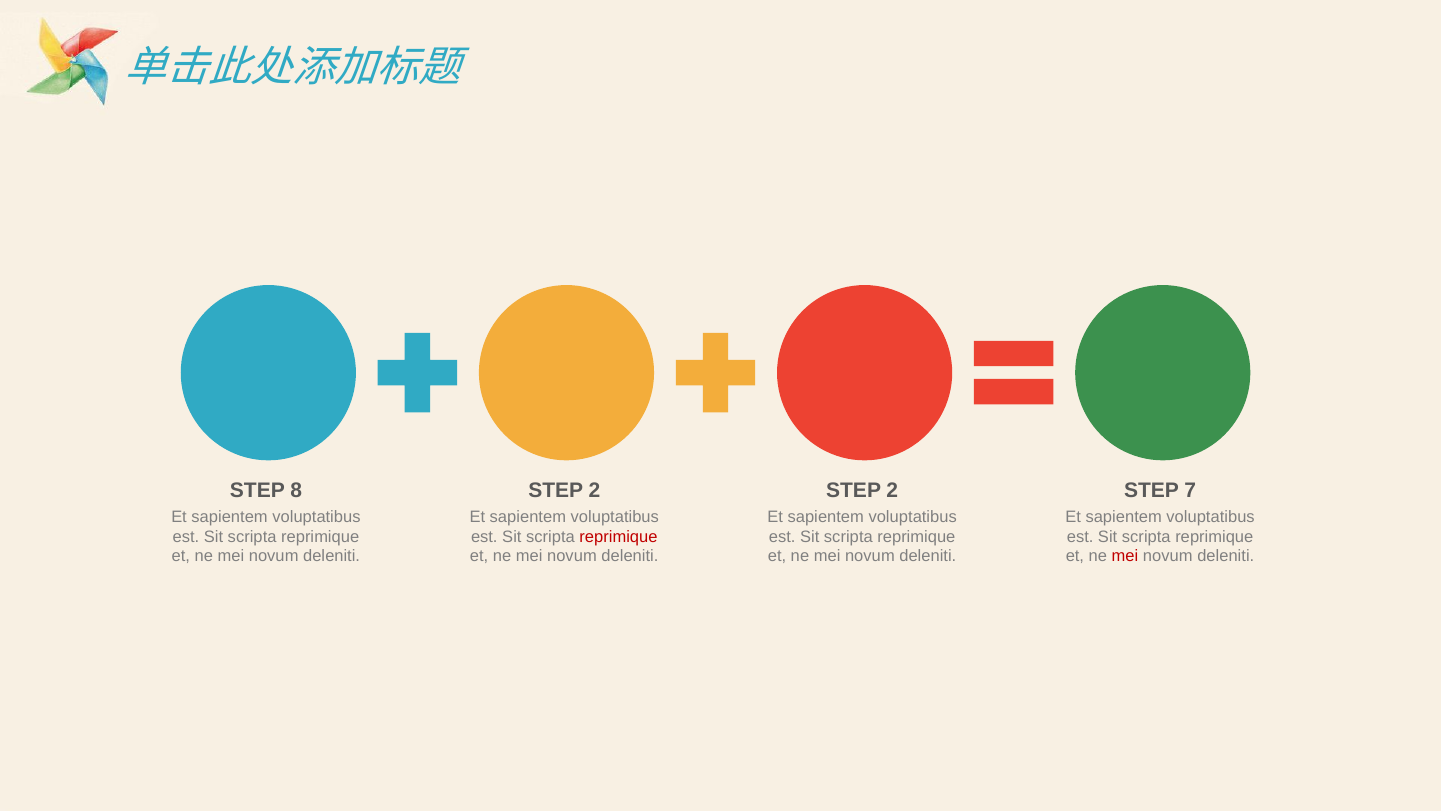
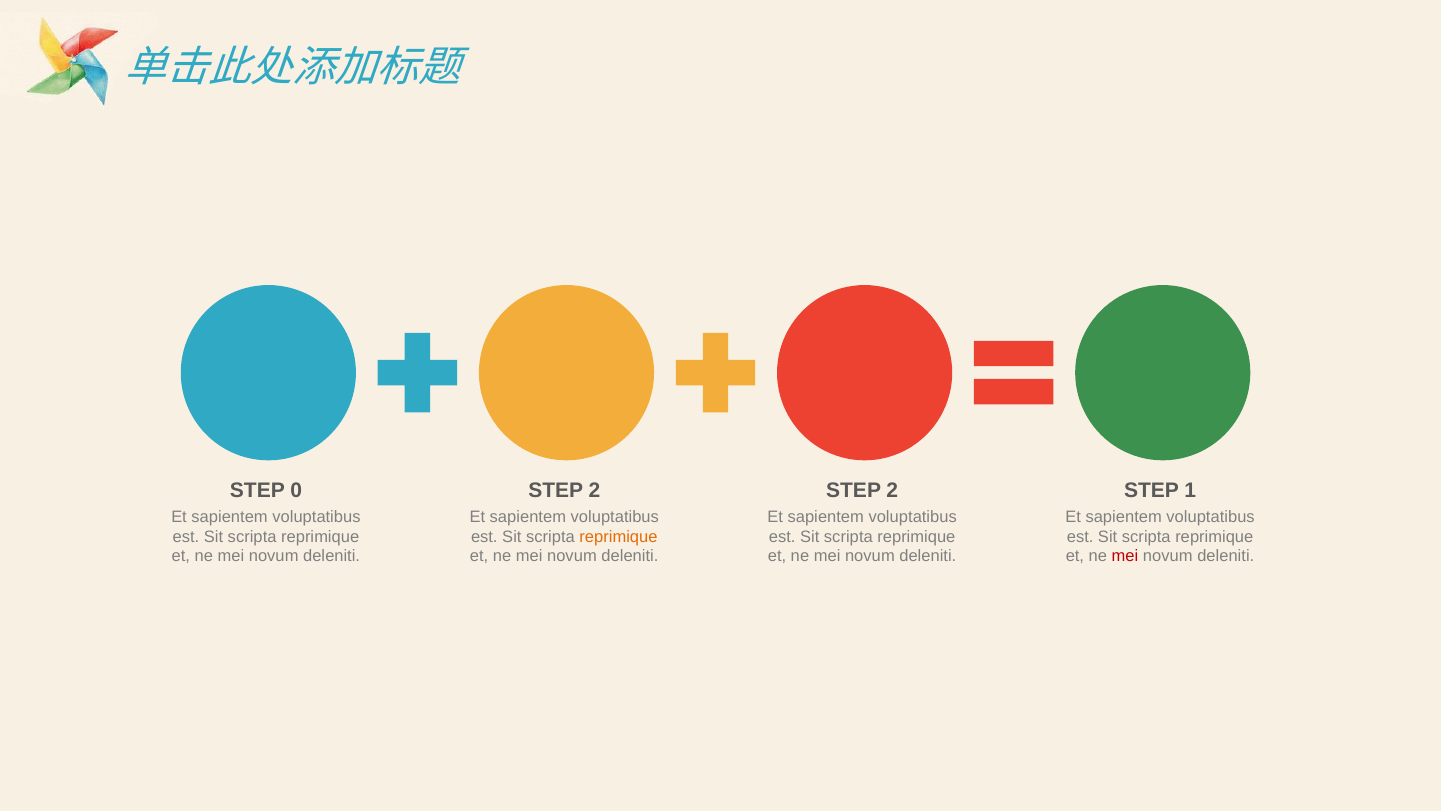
8: 8 -> 0 (296, 491)
7: 7 -> 1 (1190, 491)
reprimique colour: red -> orange (619, 536)
